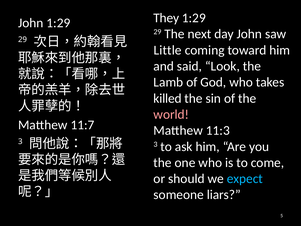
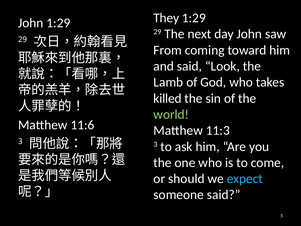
Little: Little -> From (168, 50)
world colour: pink -> light green (171, 114)
11:7: 11:7 -> 11:6 (82, 125)
someone liars: liars -> said (224, 195)
